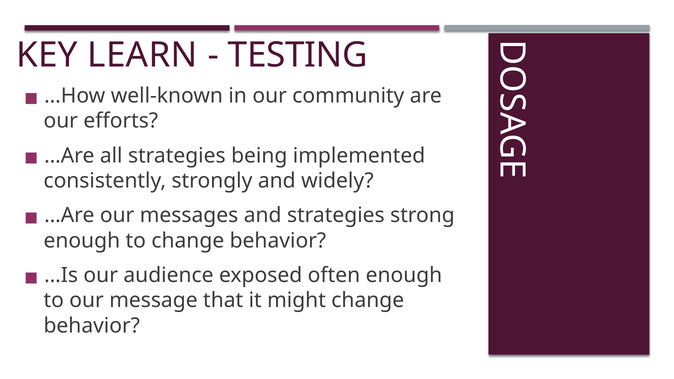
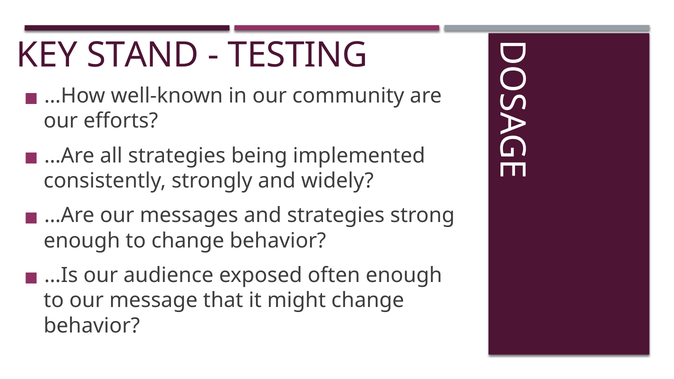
LEARN: LEARN -> STAND (143, 55)
